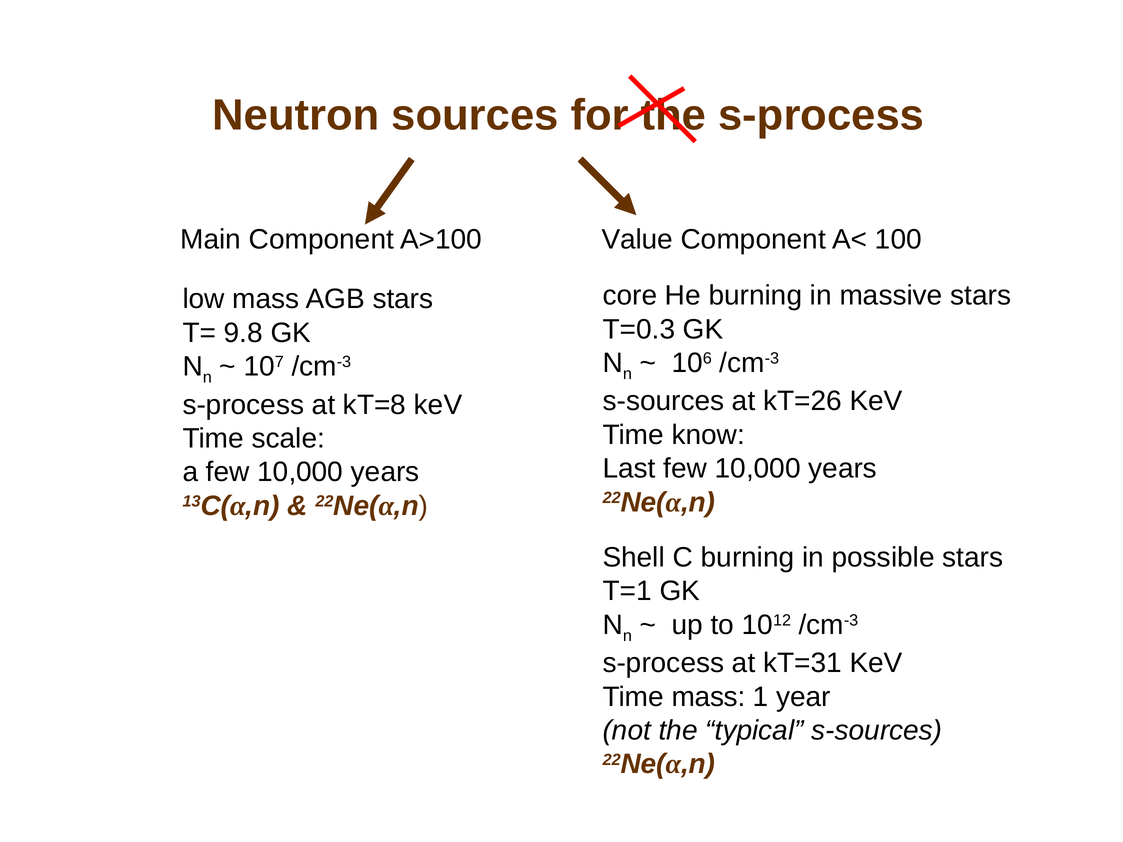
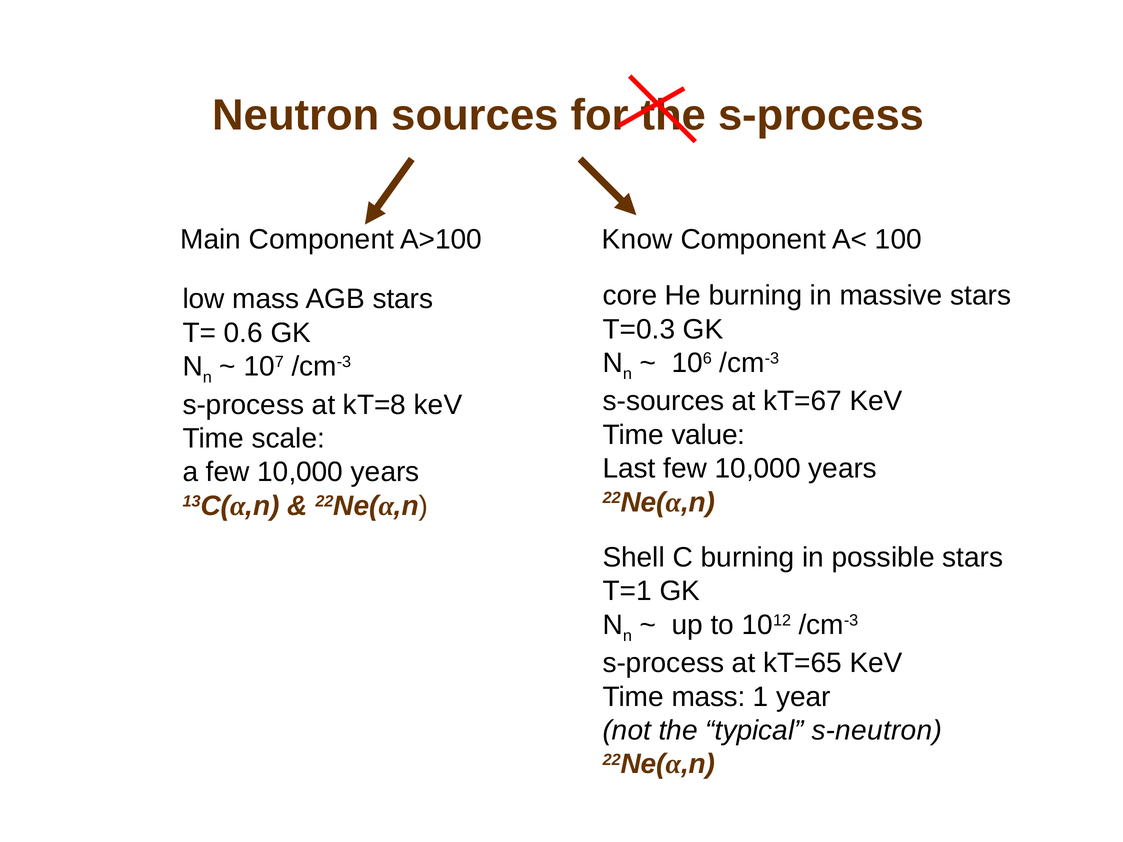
Value: Value -> Know (637, 240)
9.8: 9.8 -> 0.6 (243, 333)
kT=26: kT=26 -> kT=67 (803, 401)
know: know -> value (708, 435)
kT=31: kT=31 -> kT=65 (803, 663)
typical s-sources: s-sources -> s-neutron (877, 731)
